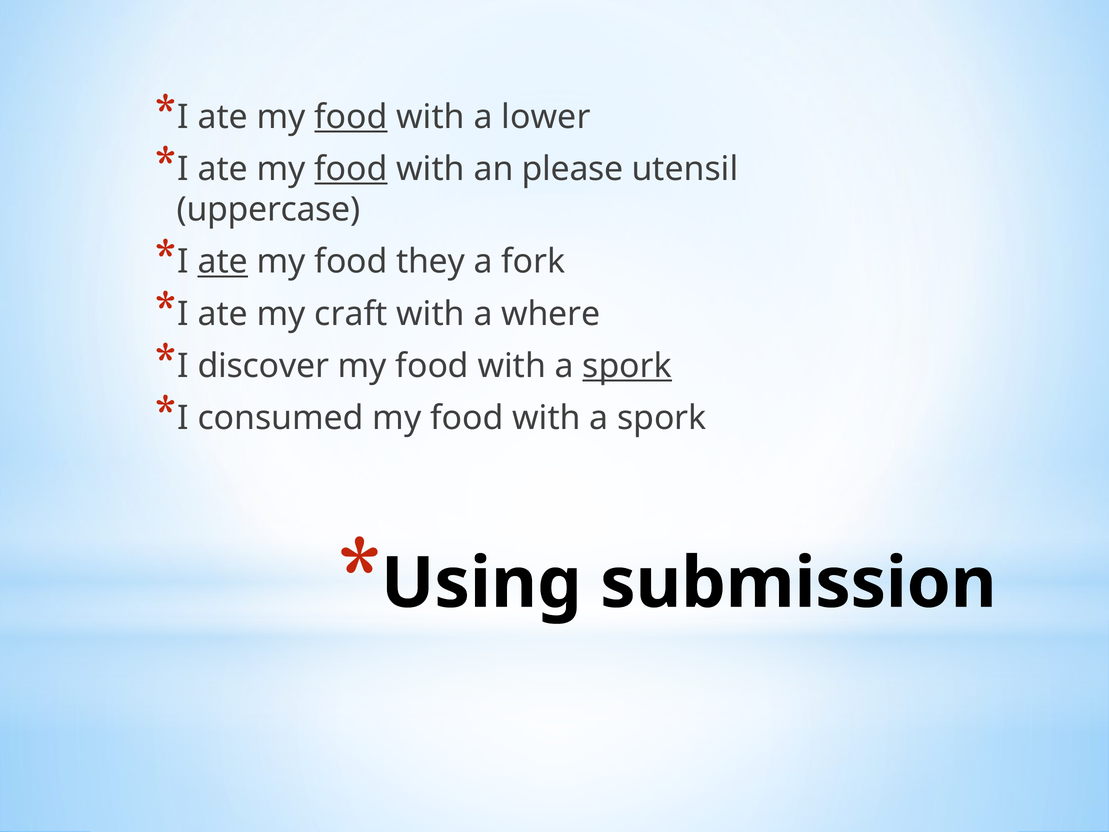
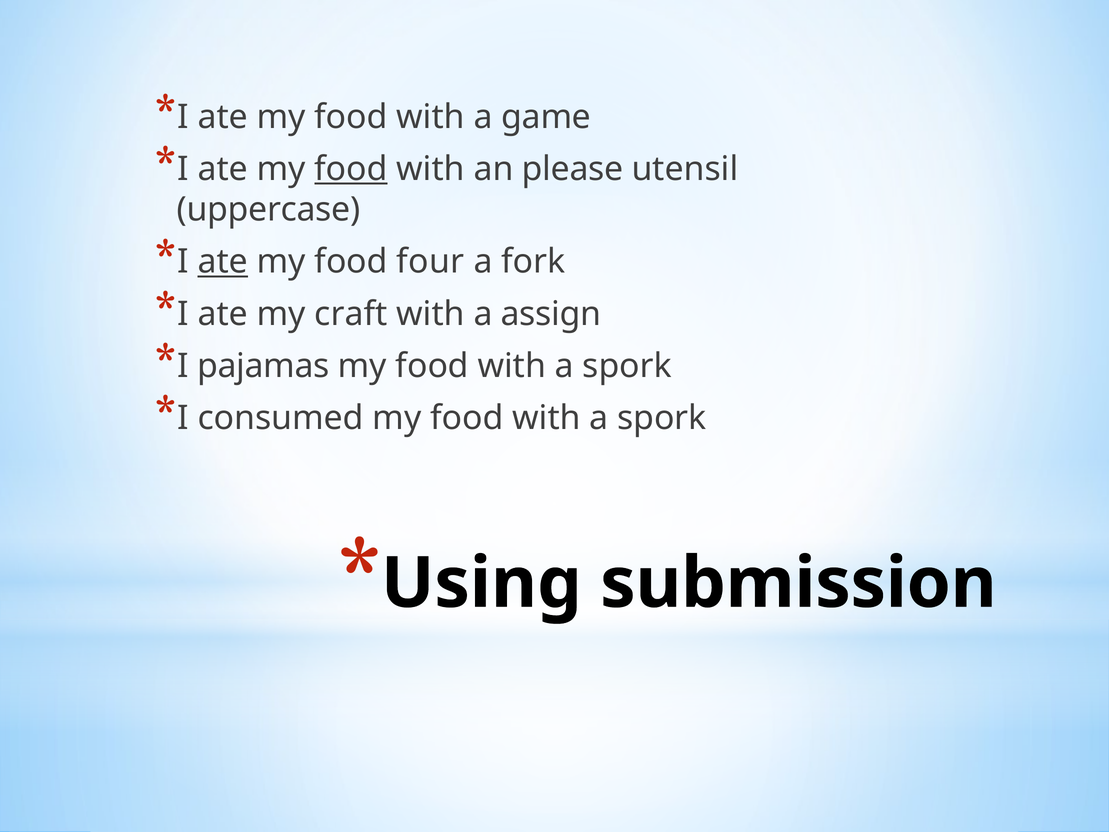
food underline: present -> none (351, 117)
lower: lower -> game (546, 117)
they: they -> four (430, 262)
where: where -> assign (551, 314)
discover: discover -> pajamas (263, 366)
spork underline: present -> none (627, 366)
